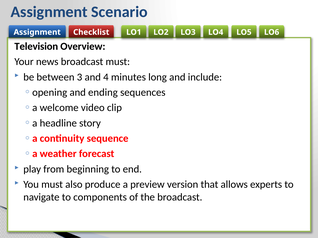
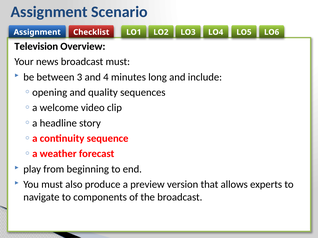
ending: ending -> quality (103, 93)
